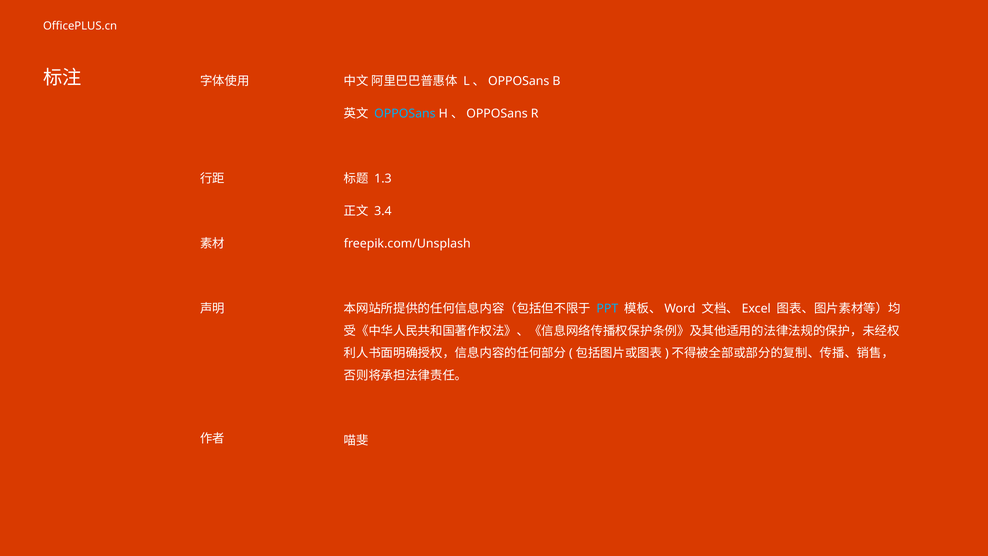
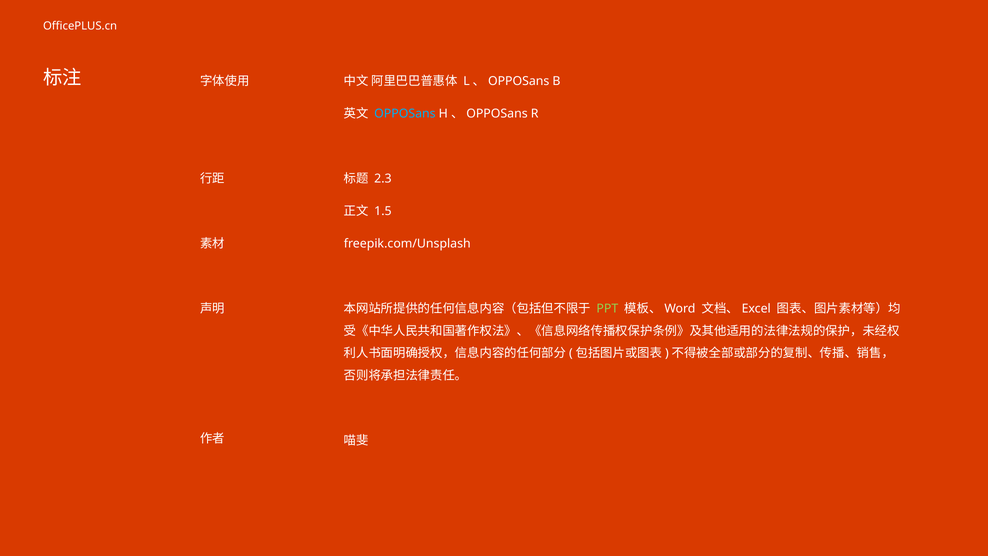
1.3: 1.3 -> 2.3 (383, 178)
3.4: 3.4 -> 1.5 (383, 211)
PPT colour: light blue -> light green (607, 309)
